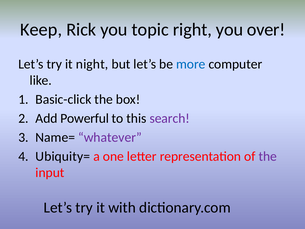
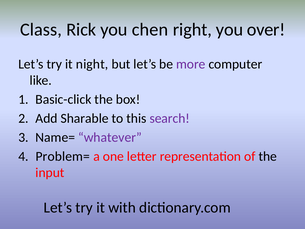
Keep: Keep -> Class (41, 29)
topic: topic -> chen (150, 29)
more colour: blue -> purple (191, 64)
Powerful: Powerful -> Sharable (85, 118)
Ubiquity=: Ubiquity= -> Problem= (63, 156)
the colour: purple -> black (268, 156)
